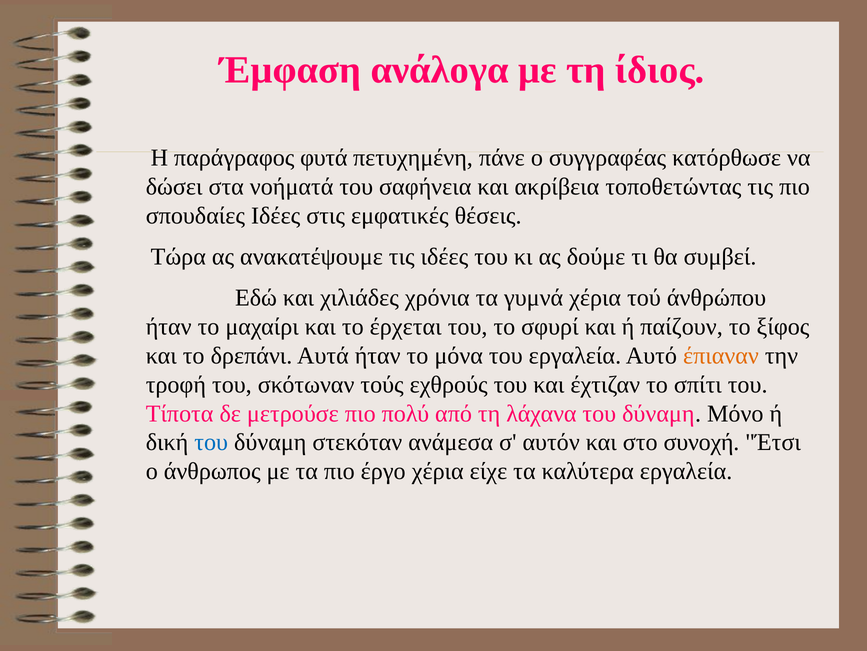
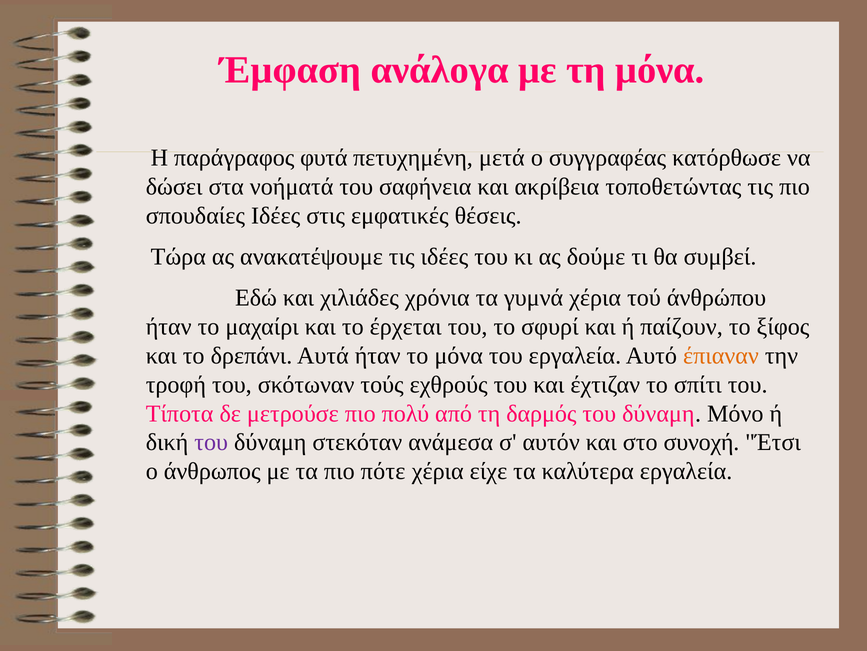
τη ίδιος: ίδιος -> μόνα (660, 70)
πάνε: πάνε -> μετά (502, 158)
λάχανα: λάχανα -> δαρμός (541, 413)
του colour: blue -> purple (211, 442)
έργο: έργο -> πότε (383, 471)
